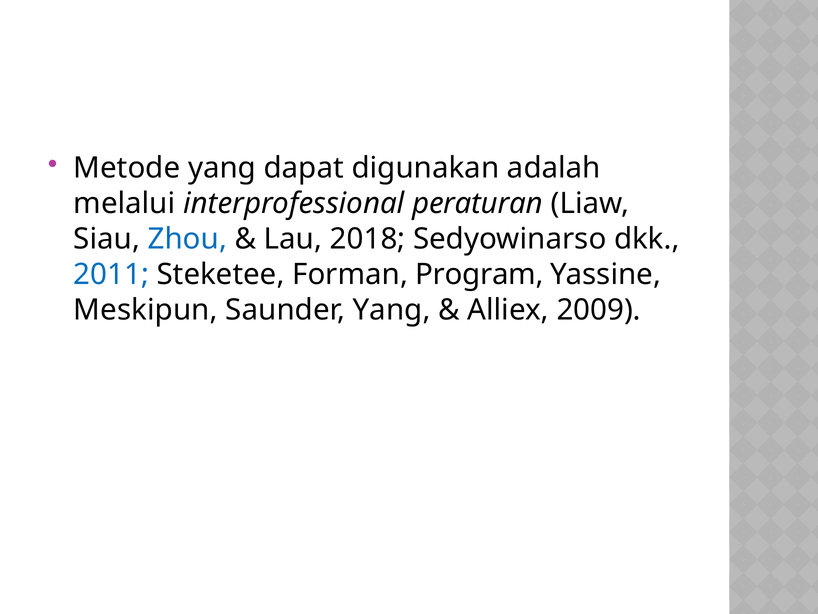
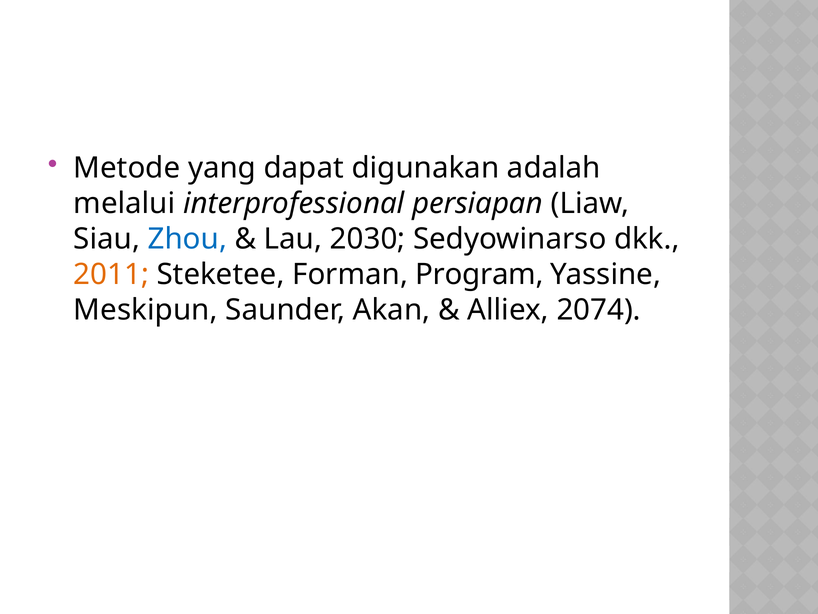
peraturan: peraturan -> persiapan (477, 203)
2018: 2018 -> 2030 (368, 239)
2011 colour: blue -> orange (111, 274)
Saunder Yang: Yang -> Akan (392, 309)
2009: 2009 -> 2074 (599, 309)
